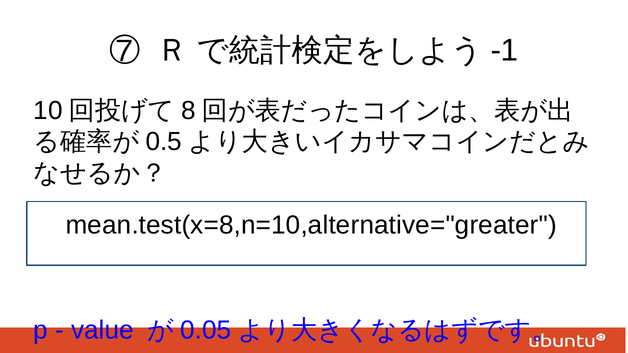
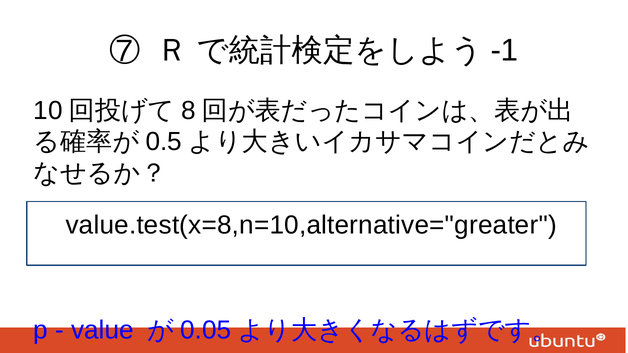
mean.test(x=8,n=10,alternative="greater: mean.test(x=8,n=10,alternative="greater -> value.test(x=8,n=10,alternative="greater (311, 225)
